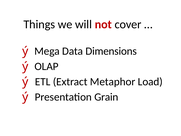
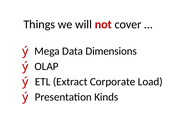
Metaphor: Metaphor -> Corporate (113, 82)
Grain: Grain -> Kinds (106, 97)
